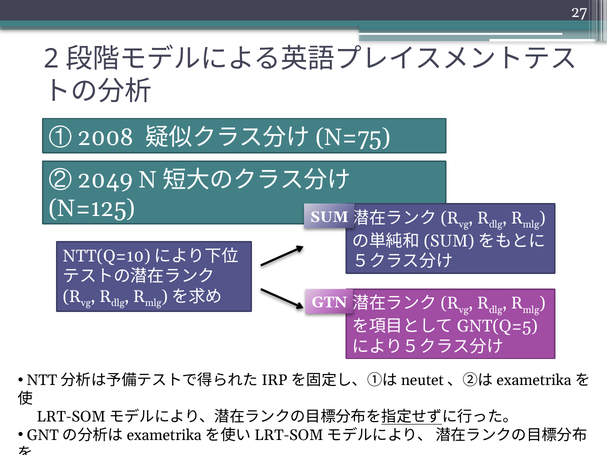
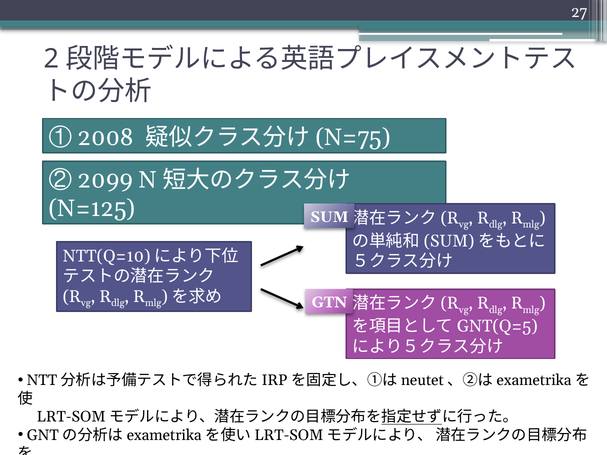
2049: 2049 -> 2099 (105, 180)
